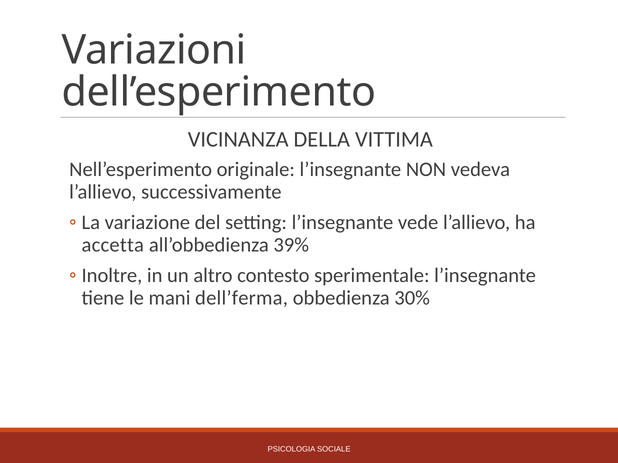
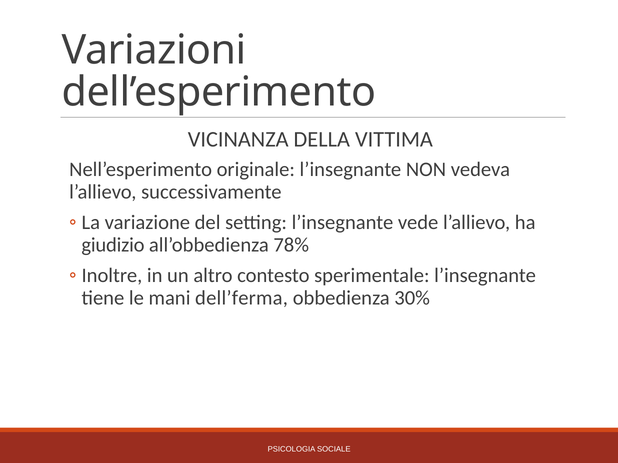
accetta: accetta -> giudizio (113, 245)
39%: 39% -> 78% (291, 245)
